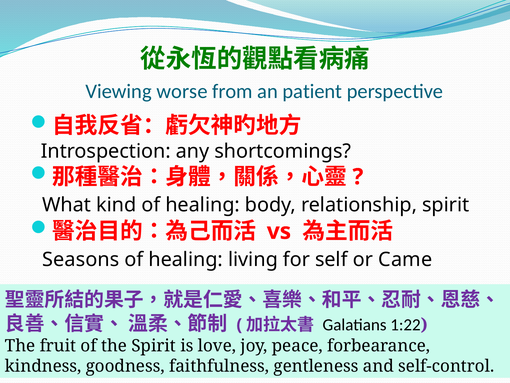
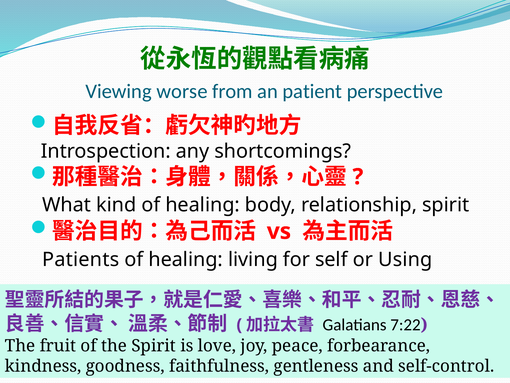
Seasons: Seasons -> Patients (81, 259)
Came: Came -> Using (405, 259)
1:22: 1:22 -> 7:22 (406, 324)
